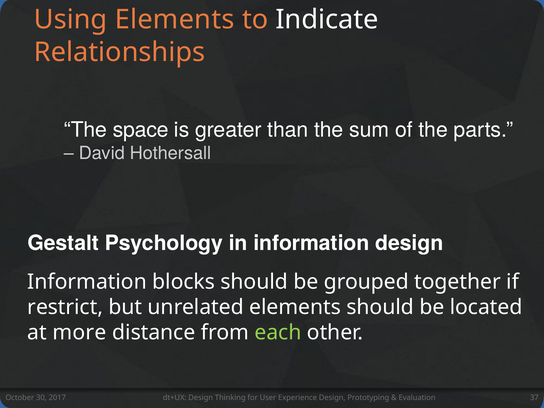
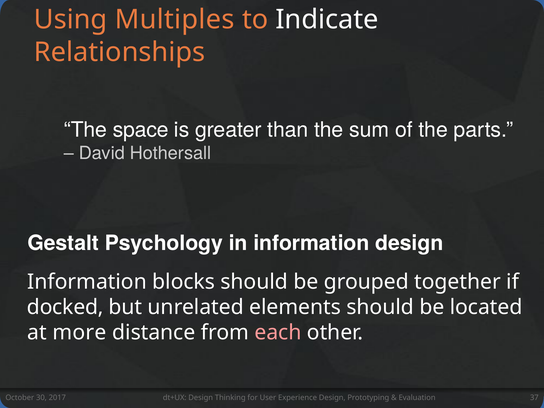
Using Elements: Elements -> Multiples (175, 20)
restrict: restrict -> docked (65, 307)
each colour: light green -> pink (278, 333)
